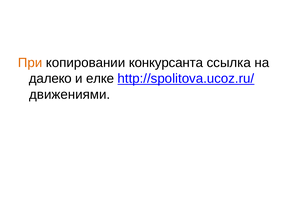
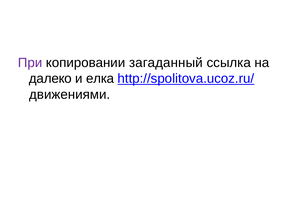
При colour: orange -> purple (30, 63)
конкурсанта: конкурсанта -> загаданный (166, 63)
елке: елке -> елка (100, 79)
